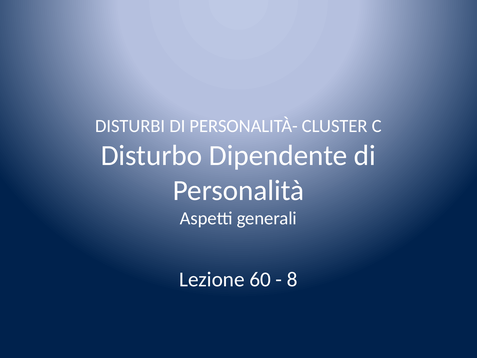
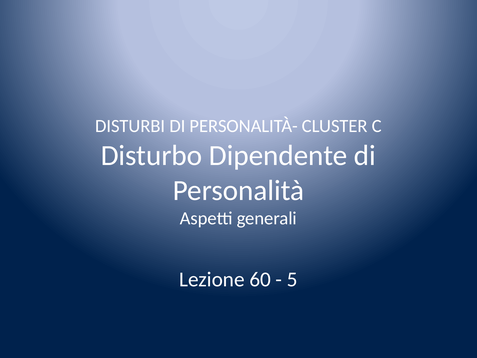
8: 8 -> 5 (292, 279)
